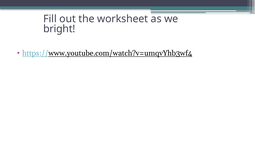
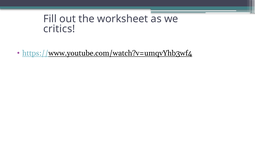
bright: bright -> critics (59, 29)
